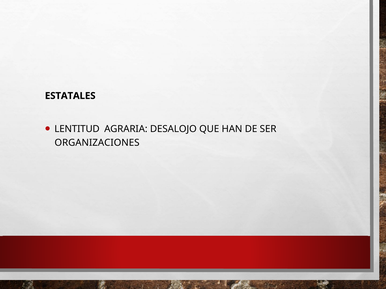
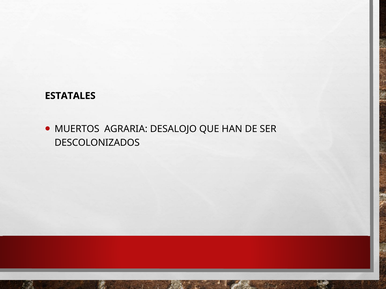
LENTITUD: LENTITUD -> MUERTOS (77, 129)
ORGANIZACIONES: ORGANIZACIONES -> DESCOLONIZADOS (97, 143)
